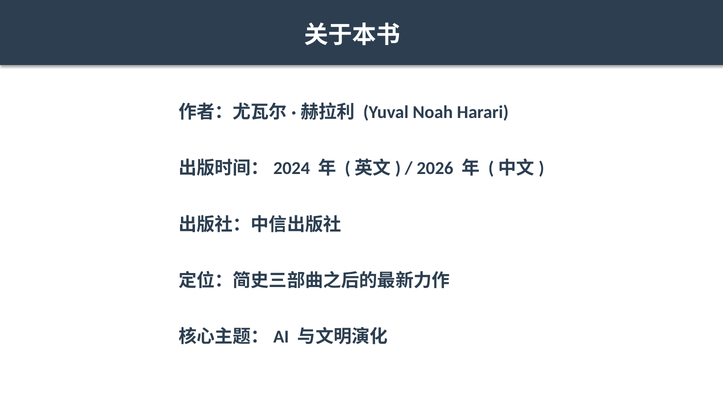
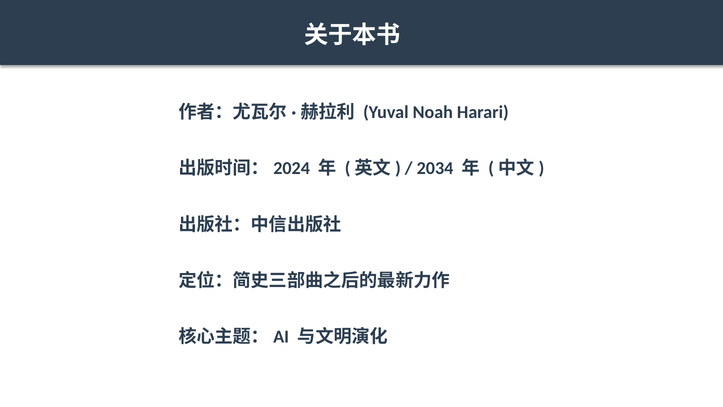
2026: 2026 -> 2034 (435, 168)
